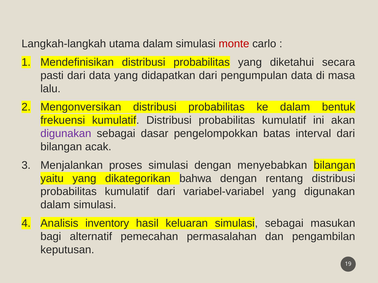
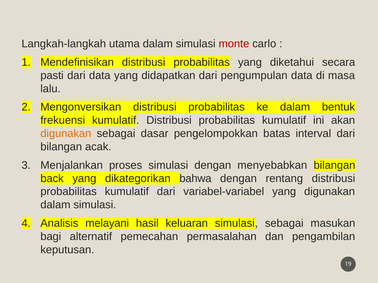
digunakan colour: purple -> orange (66, 134)
yaitu: yaitu -> back (52, 179)
inventory: inventory -> melayani (107, 224)
